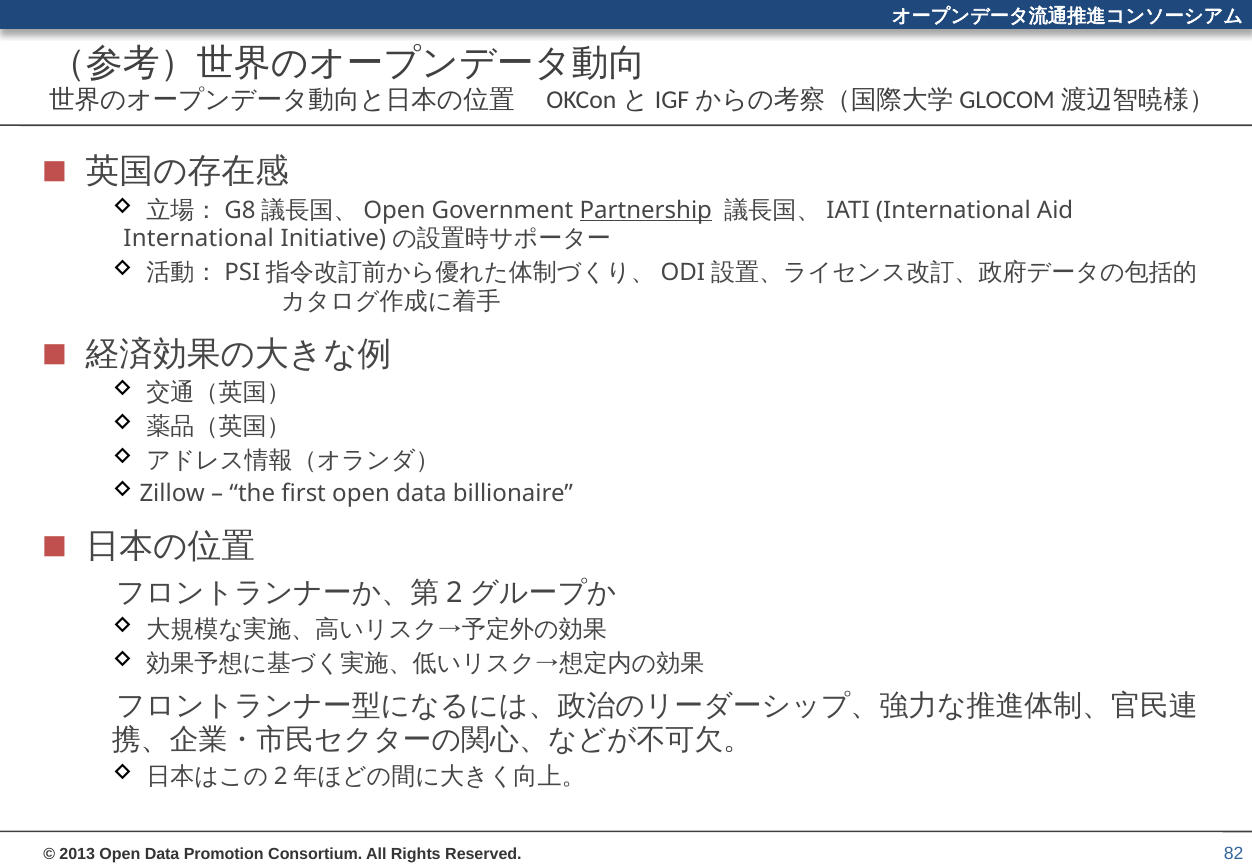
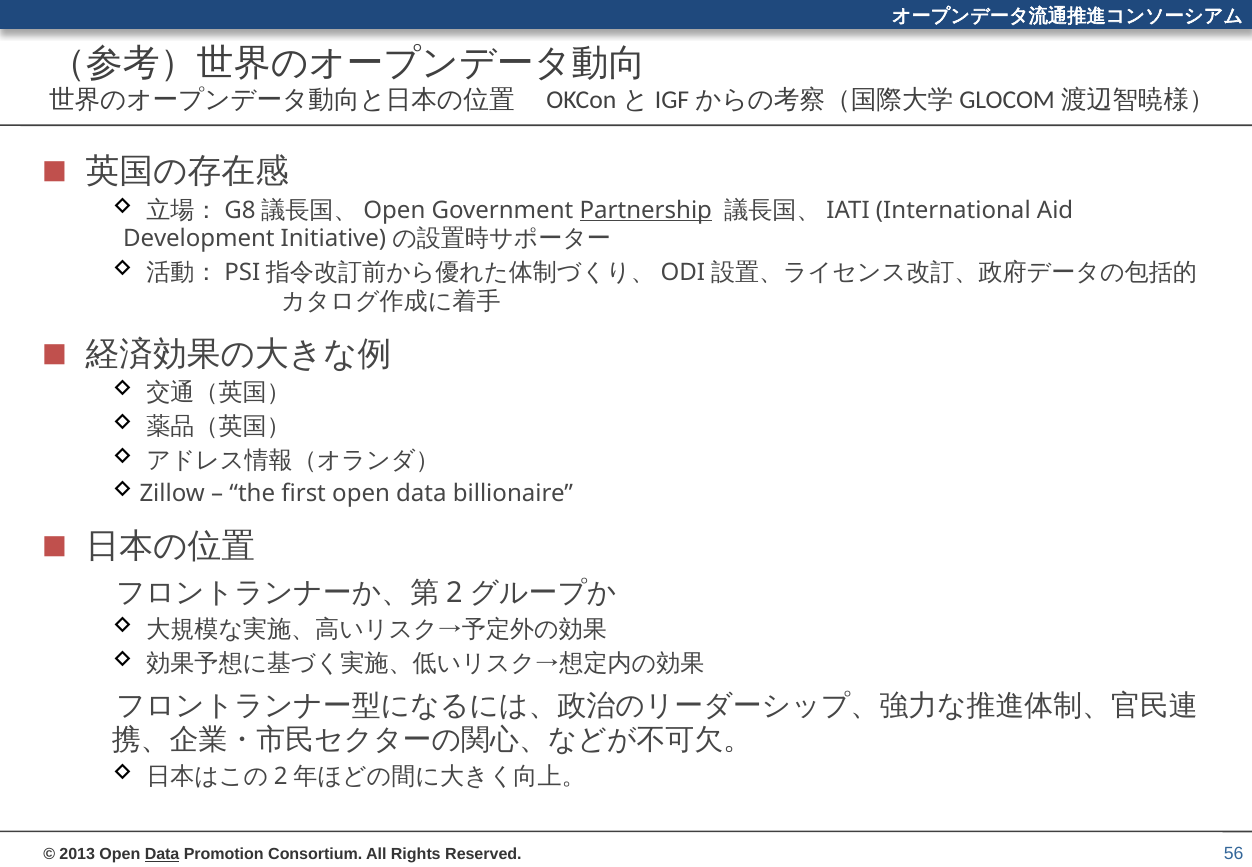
International: International -> Development (199, 239)
Data underline: none -> present (162, 854)
82: 82 -> 56 (1234, 853)
